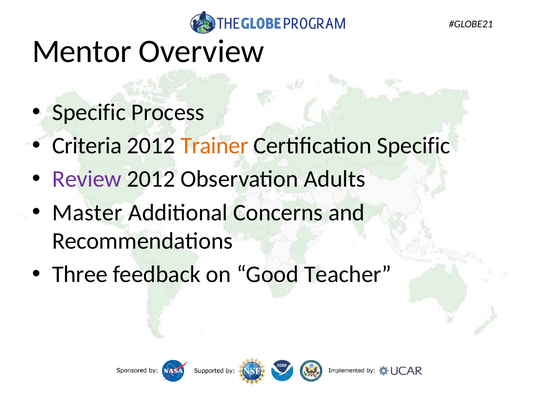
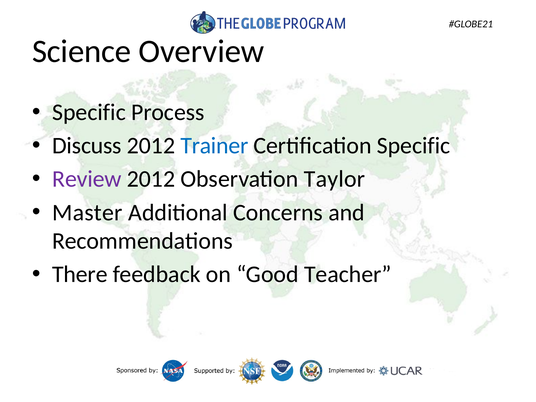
Mentor: Mentor -> Science (82, 51)
Criteria: Criteria -> Discuss (87, 146)
Trainer colour: orange -> blue (214, 146)
Adults: Adults -> Taylor (335, 179)
Three: Three -> There (80, 274)
